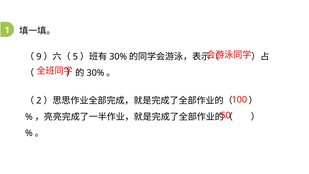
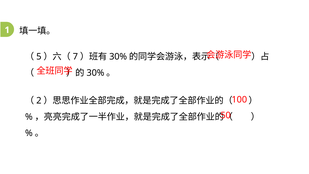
9: 9 -> 5 (39, 56)
5: 5 -> 7 (75, 56)
